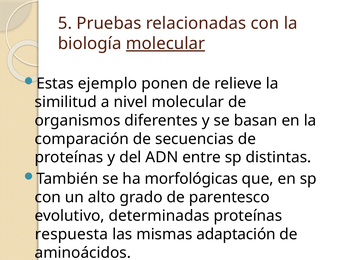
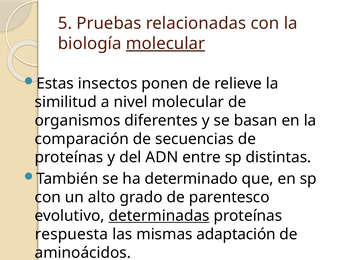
ejemplo: ejemplo -> insectos (108, 84)
morfológicas: morfológicas -> determinado (191, 179)
determinadas underline: none -> present (159, 216)
